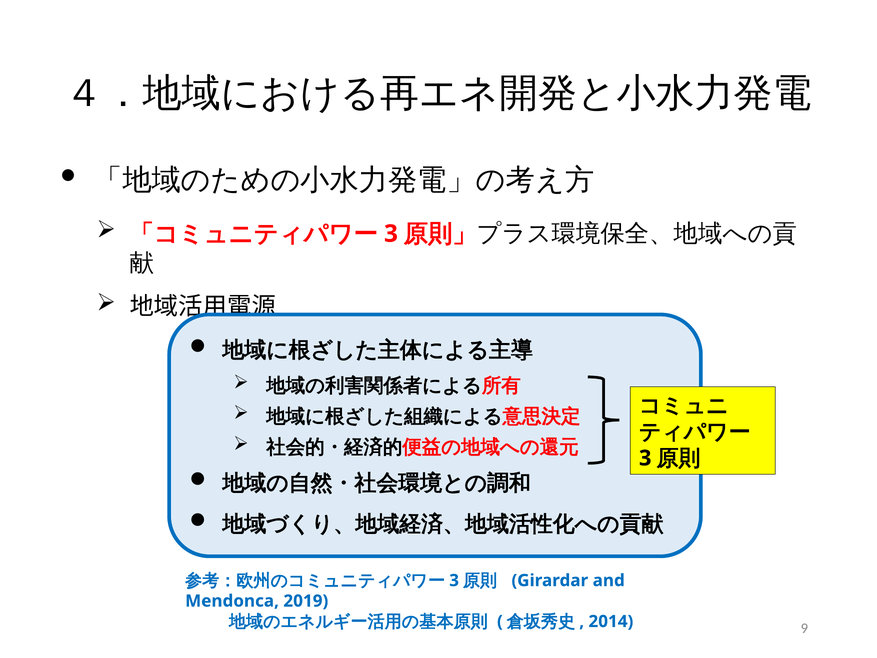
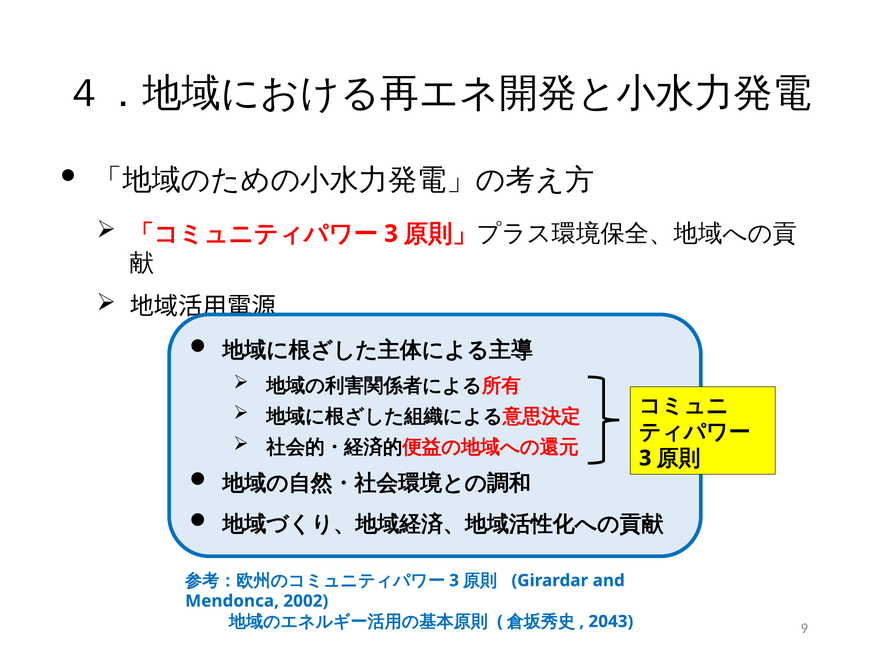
2019: 2019 -> 2002 (306, 601)
2014: 2014 -> 2043 (611, 621)
